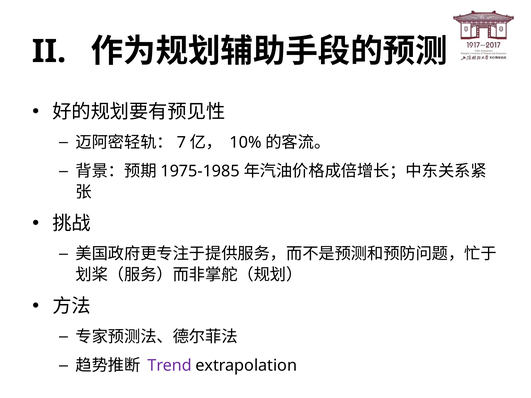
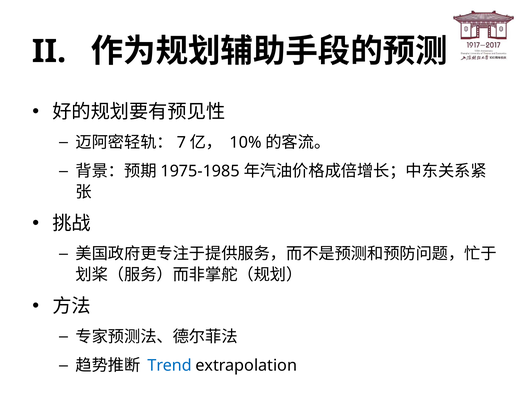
Trend colour: purple -> blue (170, 366)
